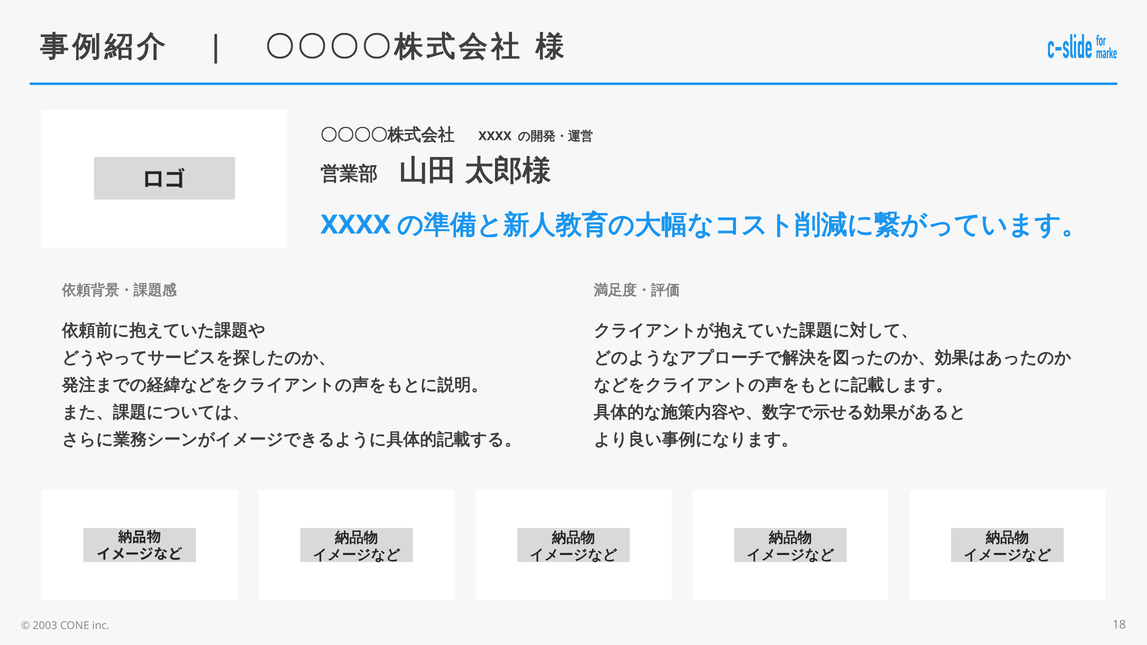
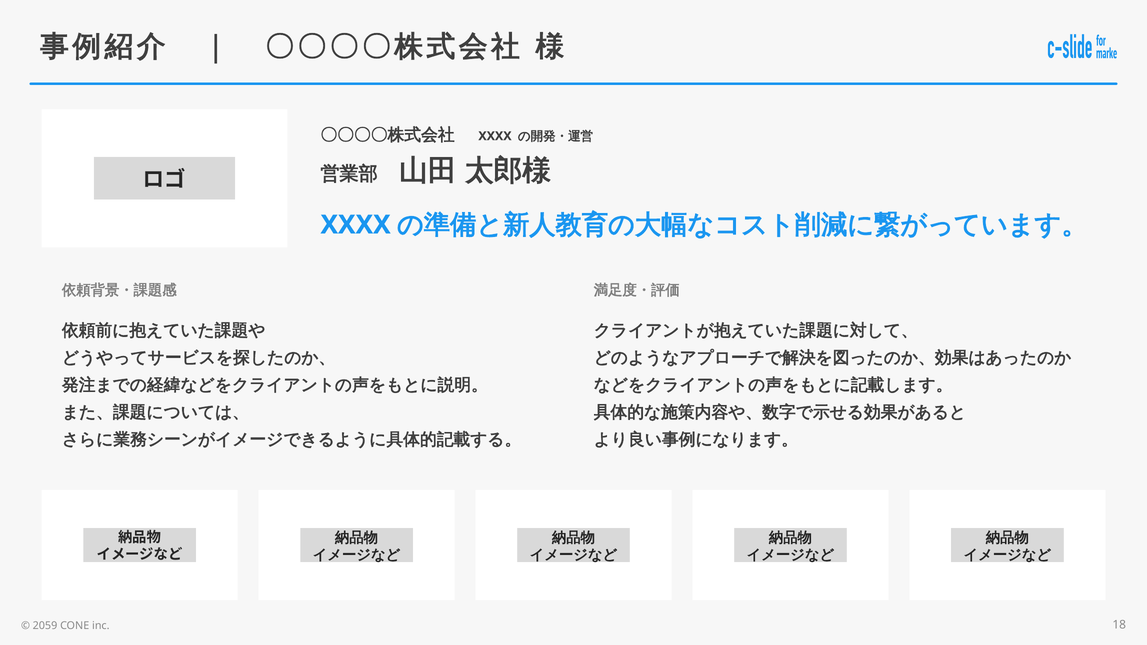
2003: 2003 -> 2059 (45, 626)
